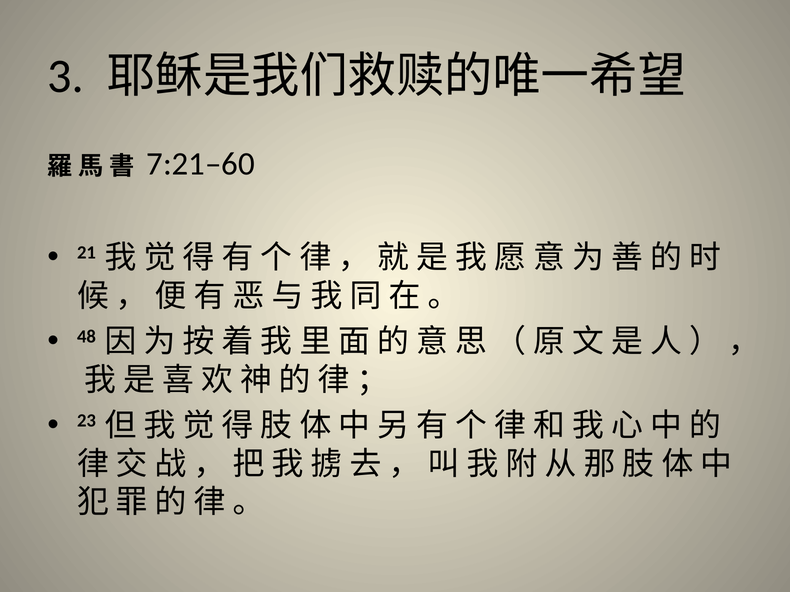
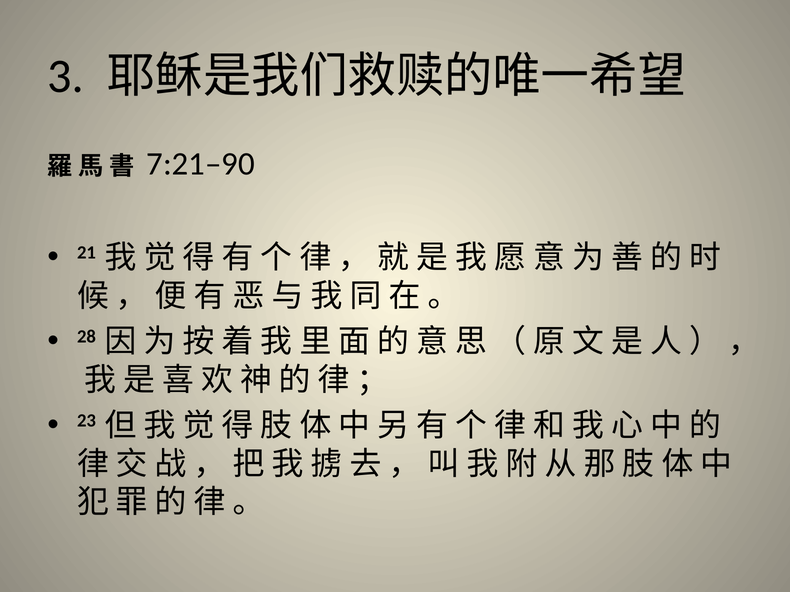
7:21–60: 7:21–60 -> 7:21–90 (201, 164)
48: 48 -> 28 (86, 337)
